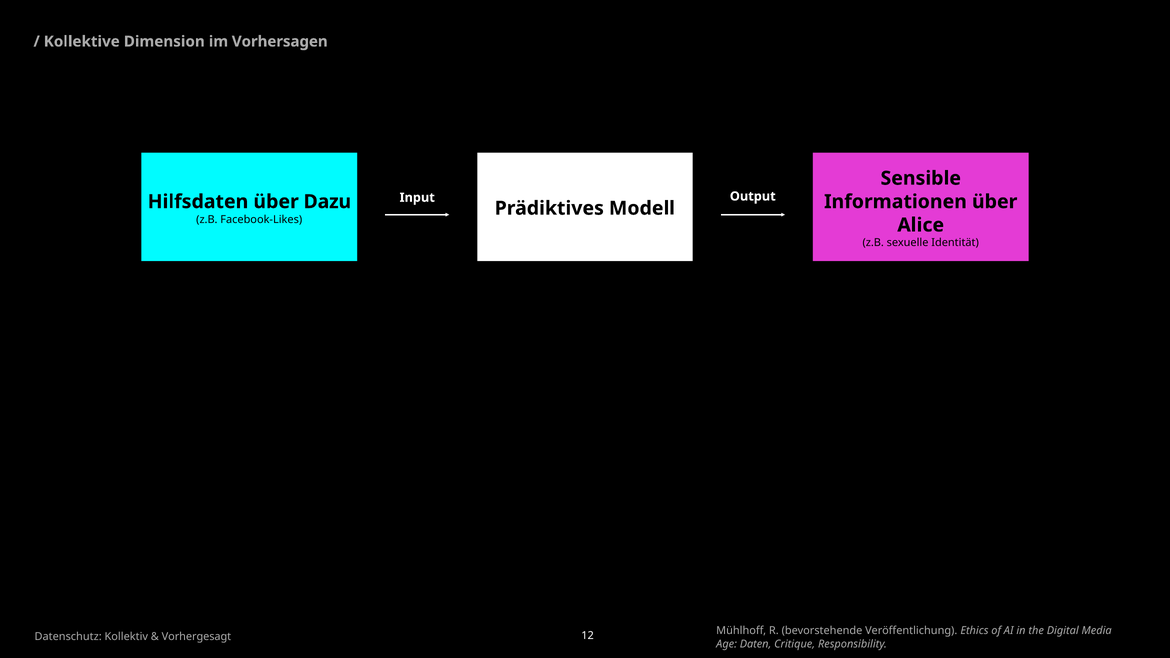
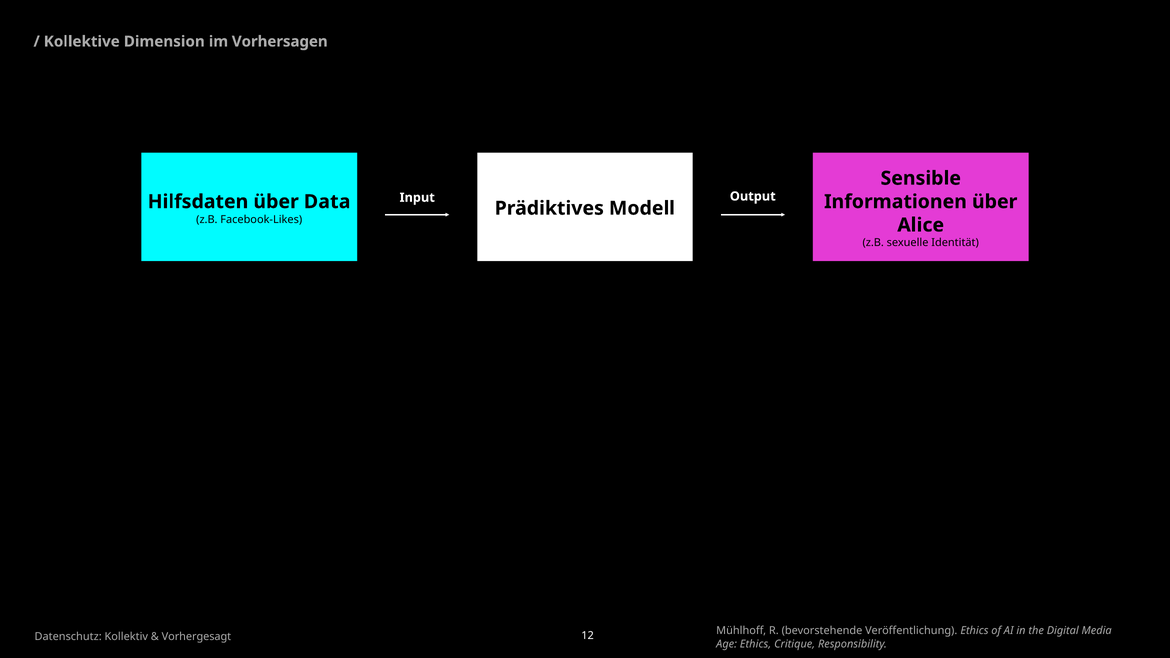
Dazu: Dazu -> Data (327, 202)
Age Daten: Daten -> Ethics (756, 644)
